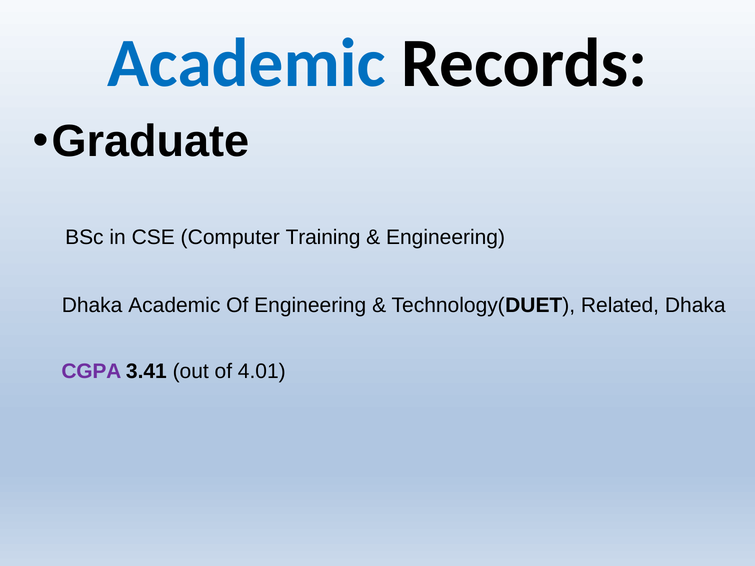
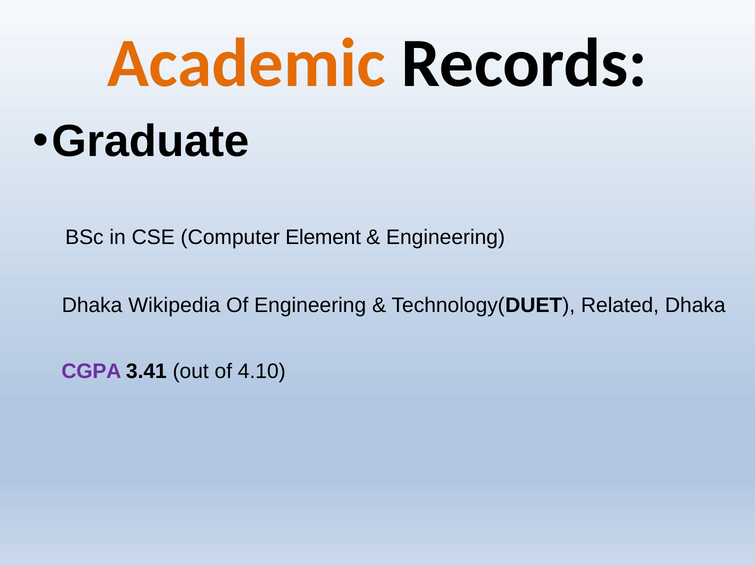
Academic colour: blue -> orange (246, 63)
Training: Training -> Element (323, 237)
Dhaka Academic: Academic -> Wikipedia (174, 305)
4.01: 4.01 -> 4.10 (262, 372)
